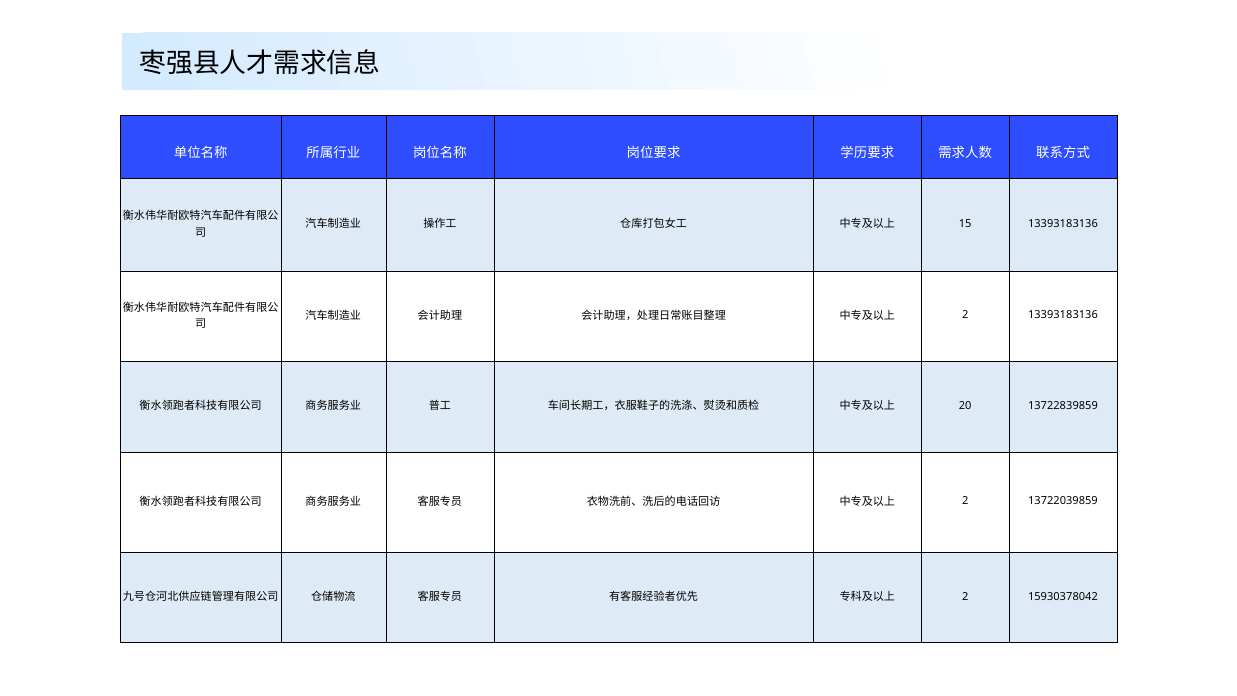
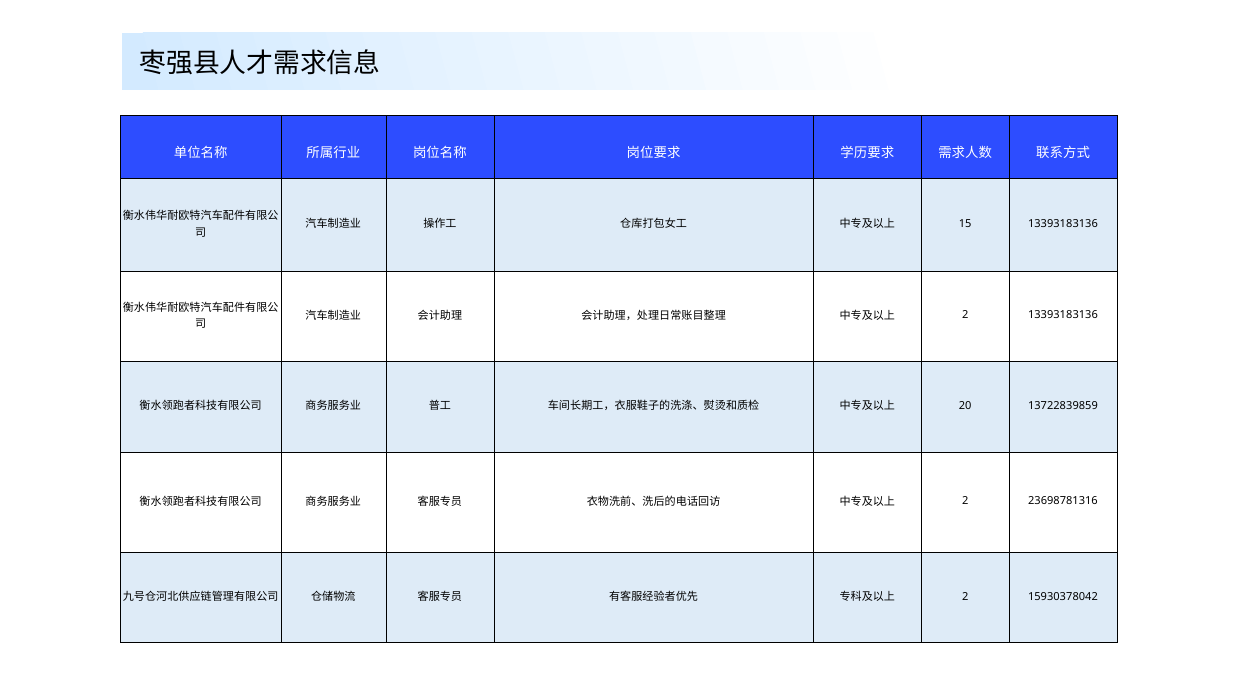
13722039859: 13722039859 -> 23698781316 (1063, 501)
